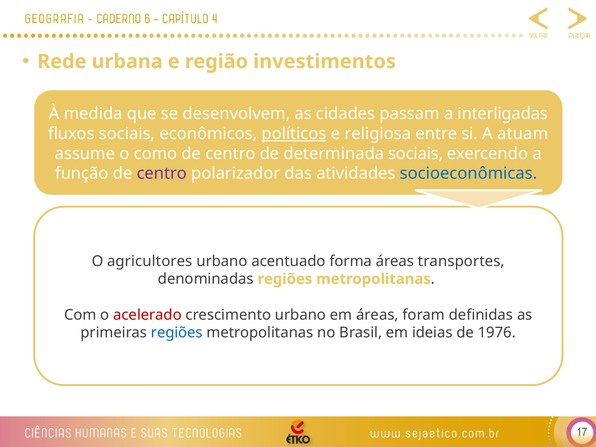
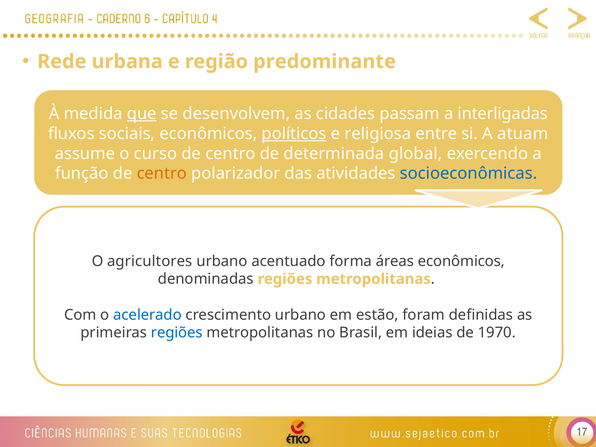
investimentos: investimentos -> predominante (325, 62)
que underline: none -> present (142, 114)
como: como -> curso (155, 154)
determinada sociais: sociais -> global (416, 154)
centro colour: purple -> orange (162, 173)
áreas transportes: transportes -> econômicos (461, 261)
acelerado colour: red -> blue (147, 315)
em áreas: áreas -> estão (377, 315)
1976: 1976 -> 1970 (497, 333)
